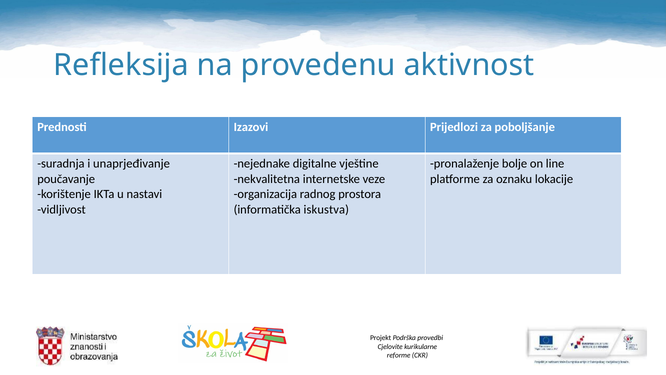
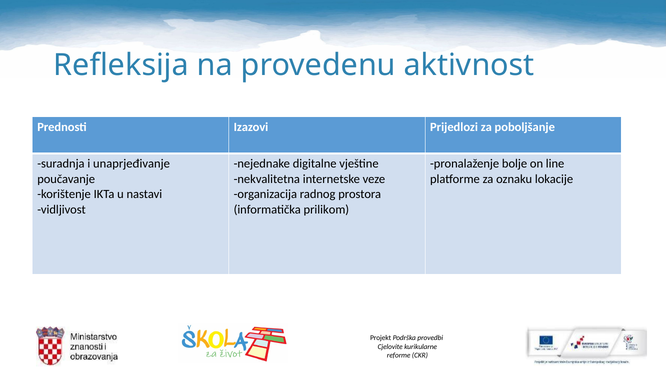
iskustva: iskustva -> prilikom (326, 209)
